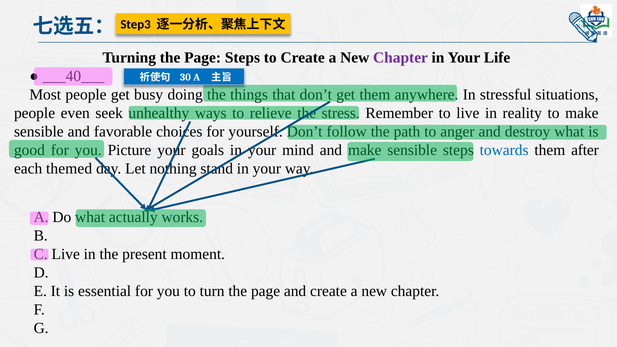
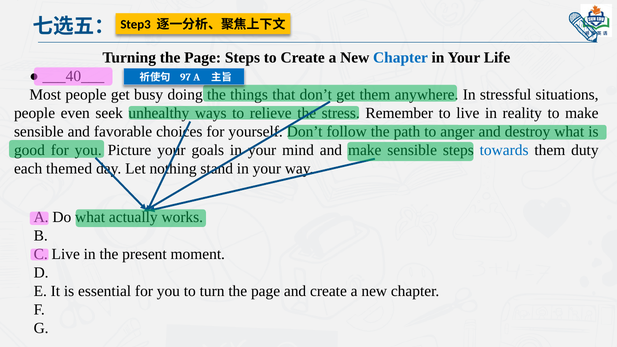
Chapter colour: purple -> blue (401, 58)
30: 30 -> 97 (185, 77)
after: after -> duty (585, 150)
